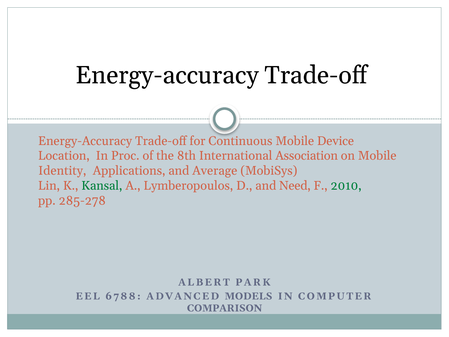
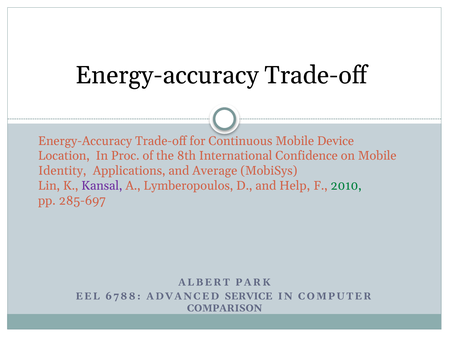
Association: Association -> Confidence (307, 156)
Kansal colour: green -> purple (102, 186)
Need: Need -> Help (295, 186)
285-278: 285-278 -> 285-697 (82, 201)
MODELS: MODELS -> SERVICE (249, 296)
